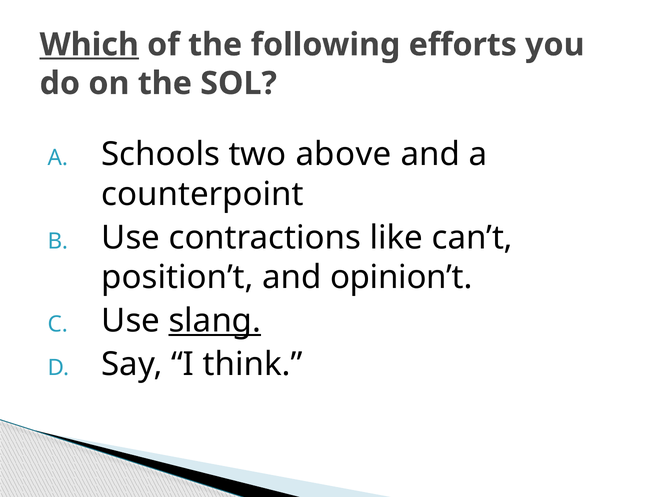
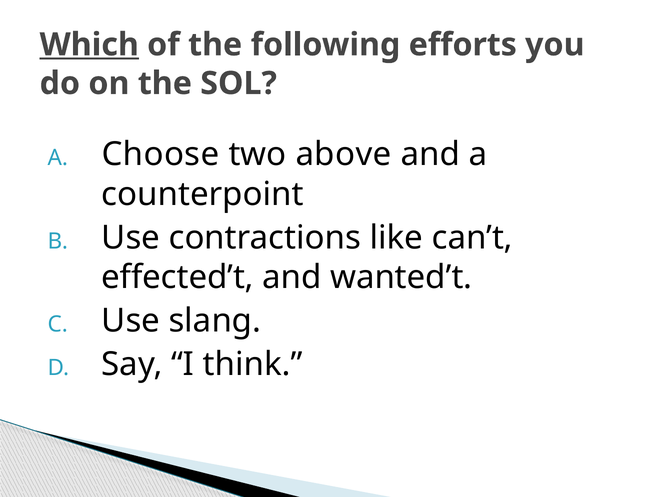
Schools: Schools -> Choose (160, 154)
position’t: position’t -> effected’t (178, 277)
opinion’t: opinion’t -> wanted’t (401, 277)
slang underline: present -> none (215, 321)
